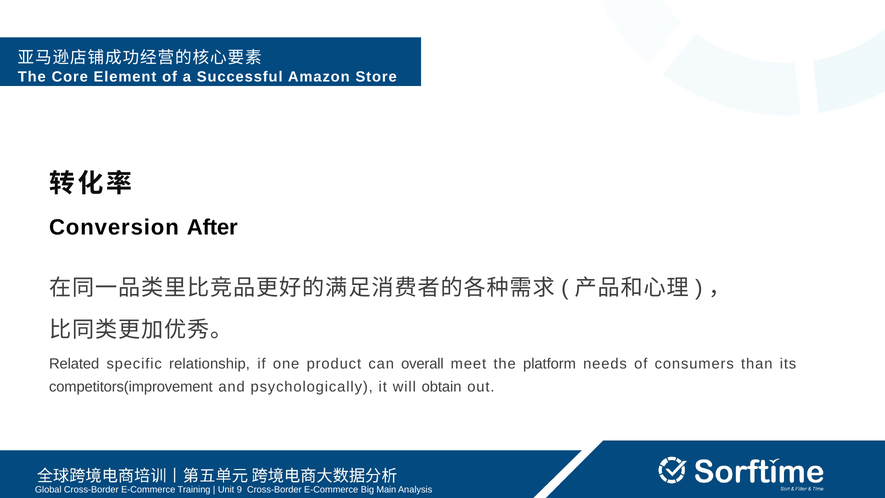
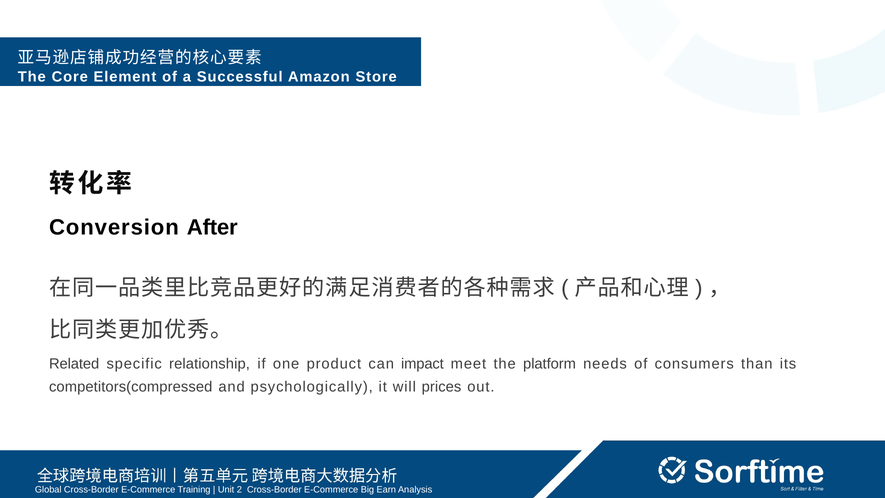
overall: overall -> impact (422, 364)
competitors(improvement: competitors(improvement -> competitors(compressed (131, 387)
obtain: obtain -> prices (442, 387)
9: 9 -> 2 (239, 489)
Main: Main -> Earn (386, 489)
